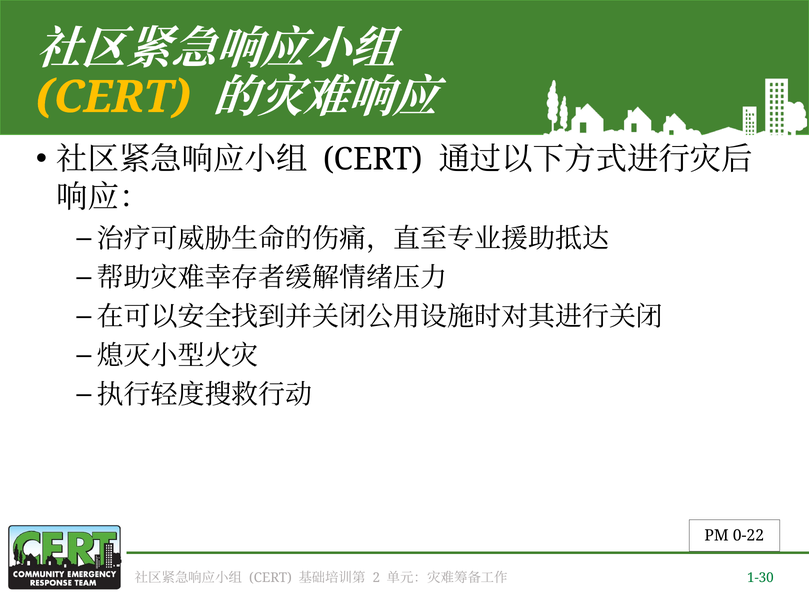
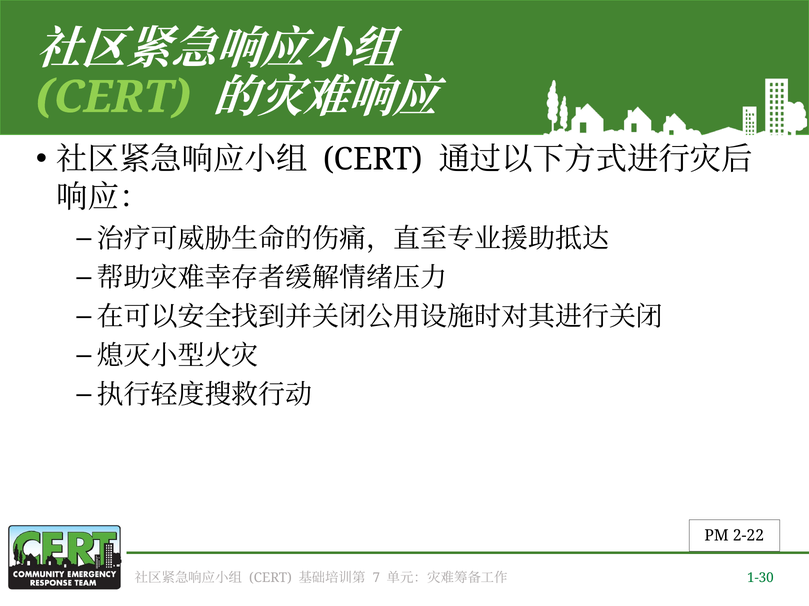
CERT colour: yellow -> light green (113, 97)
0-22: 0-22 -> 2-22 (748, 536)
2: 2 -> 7 (376, 578)
